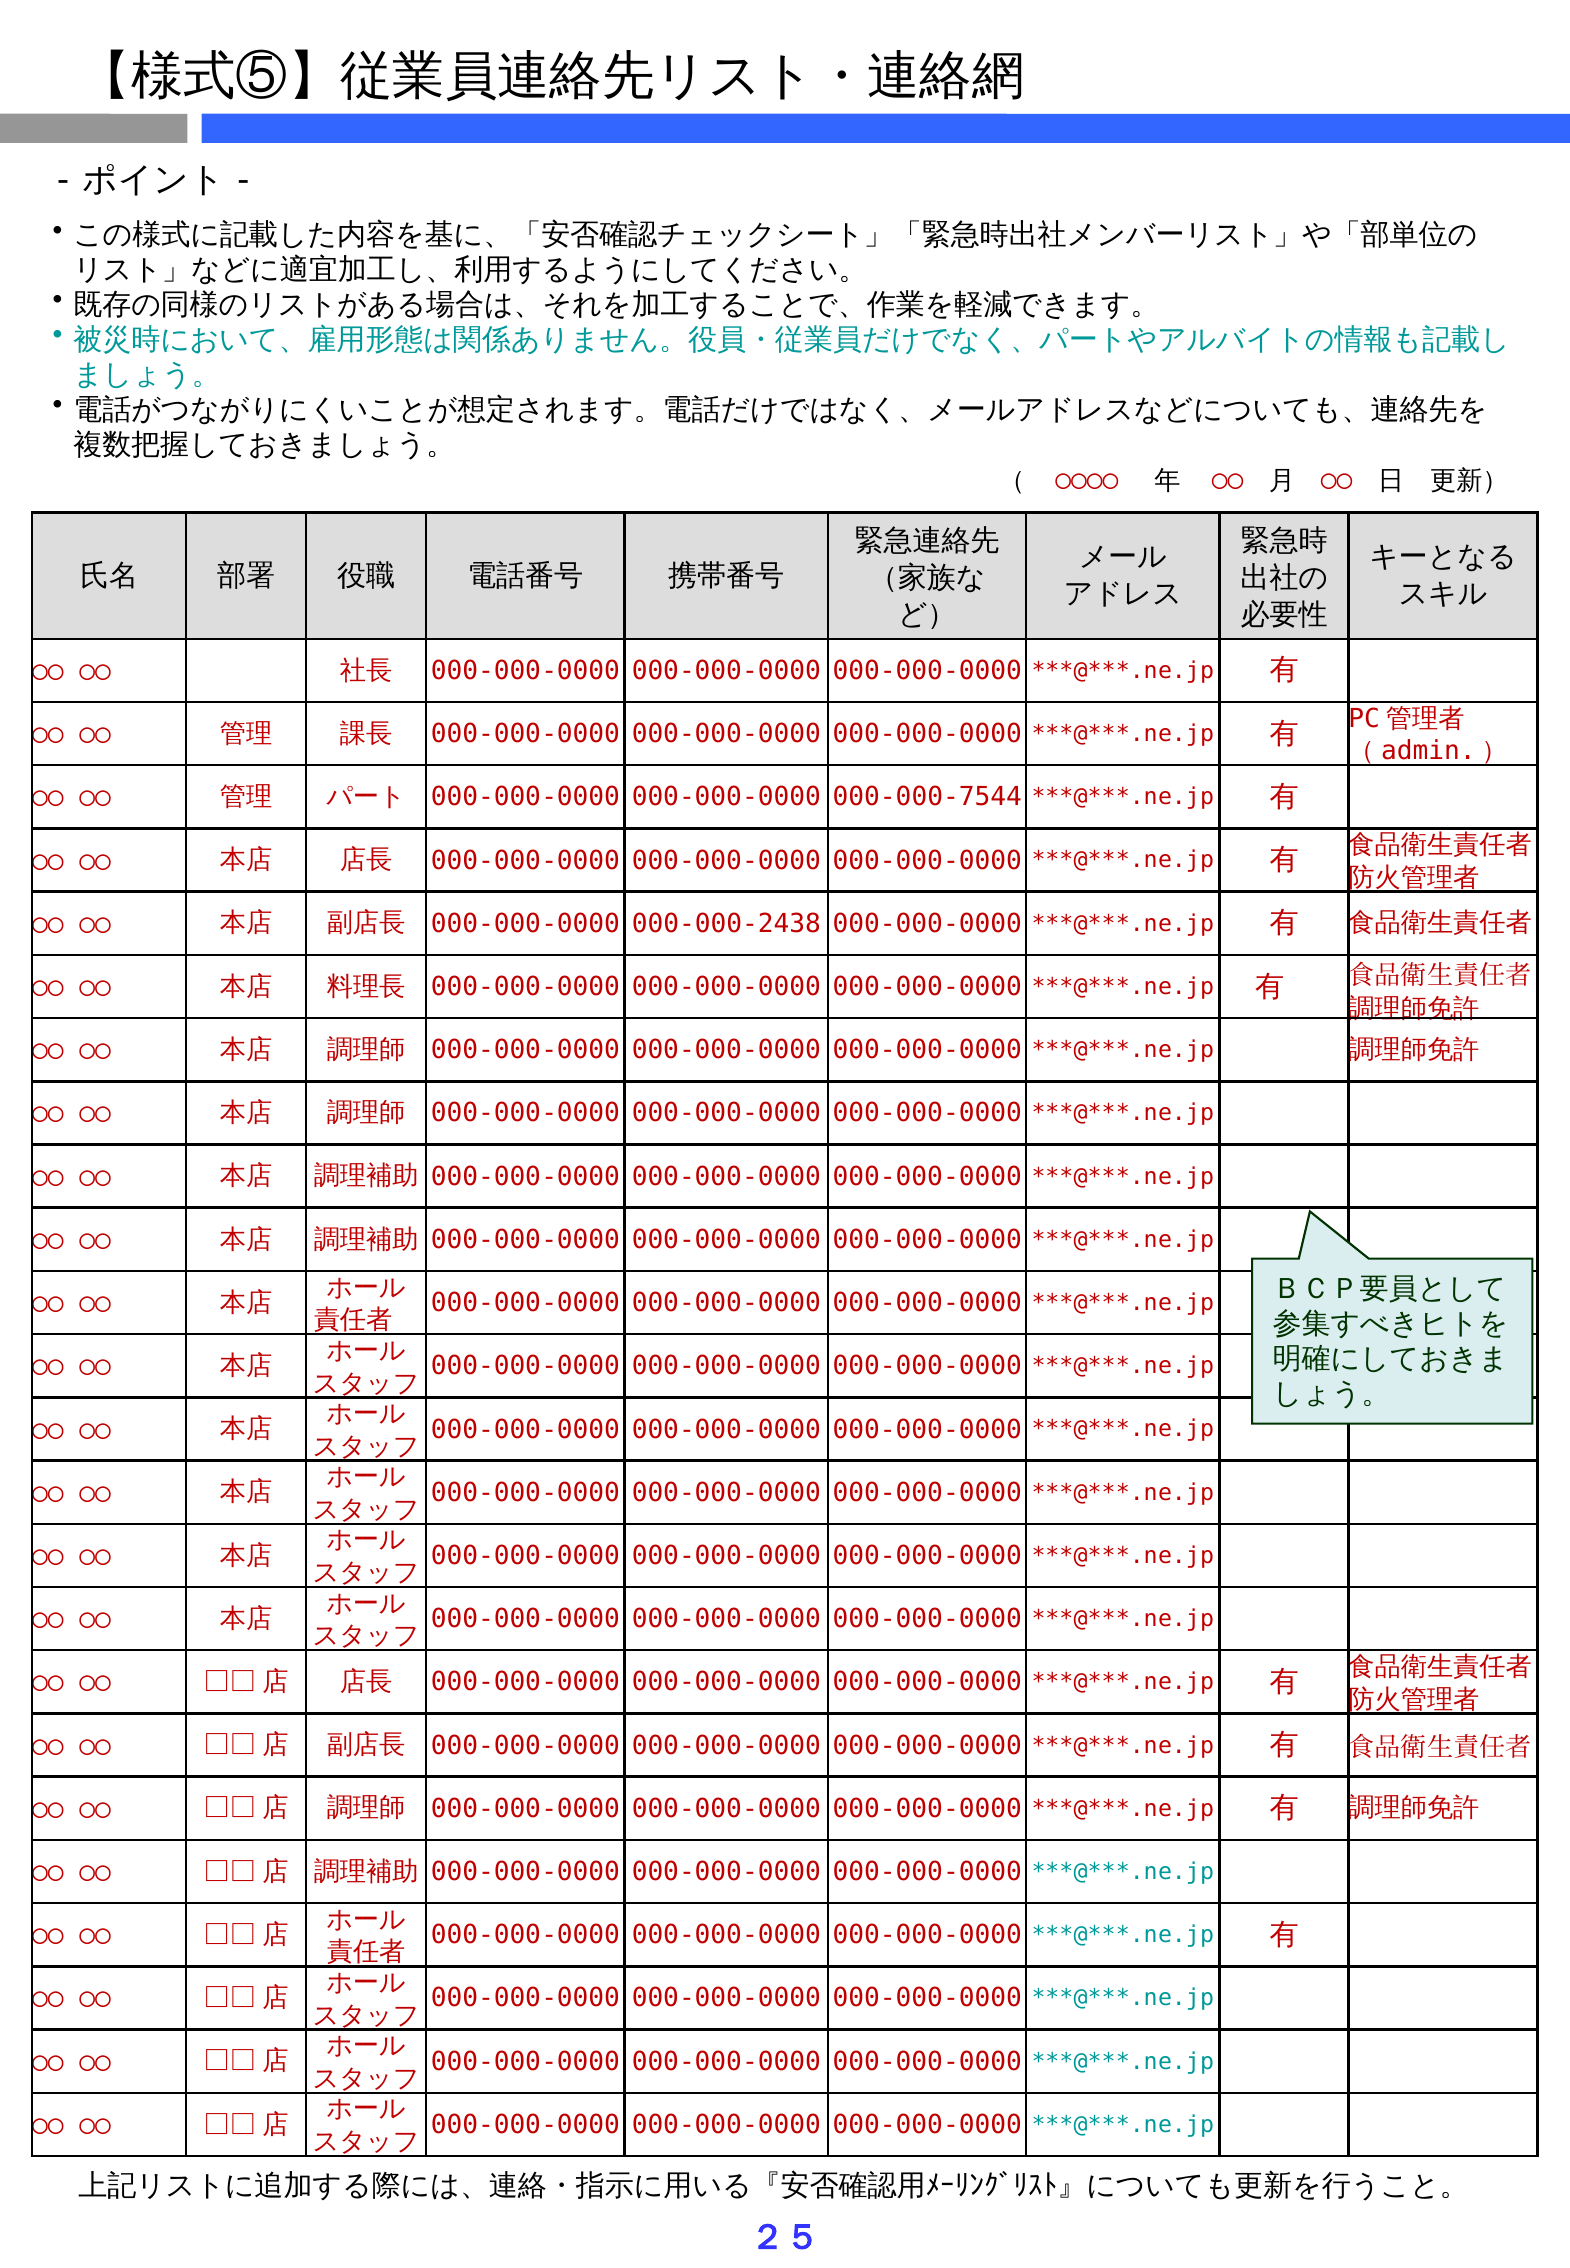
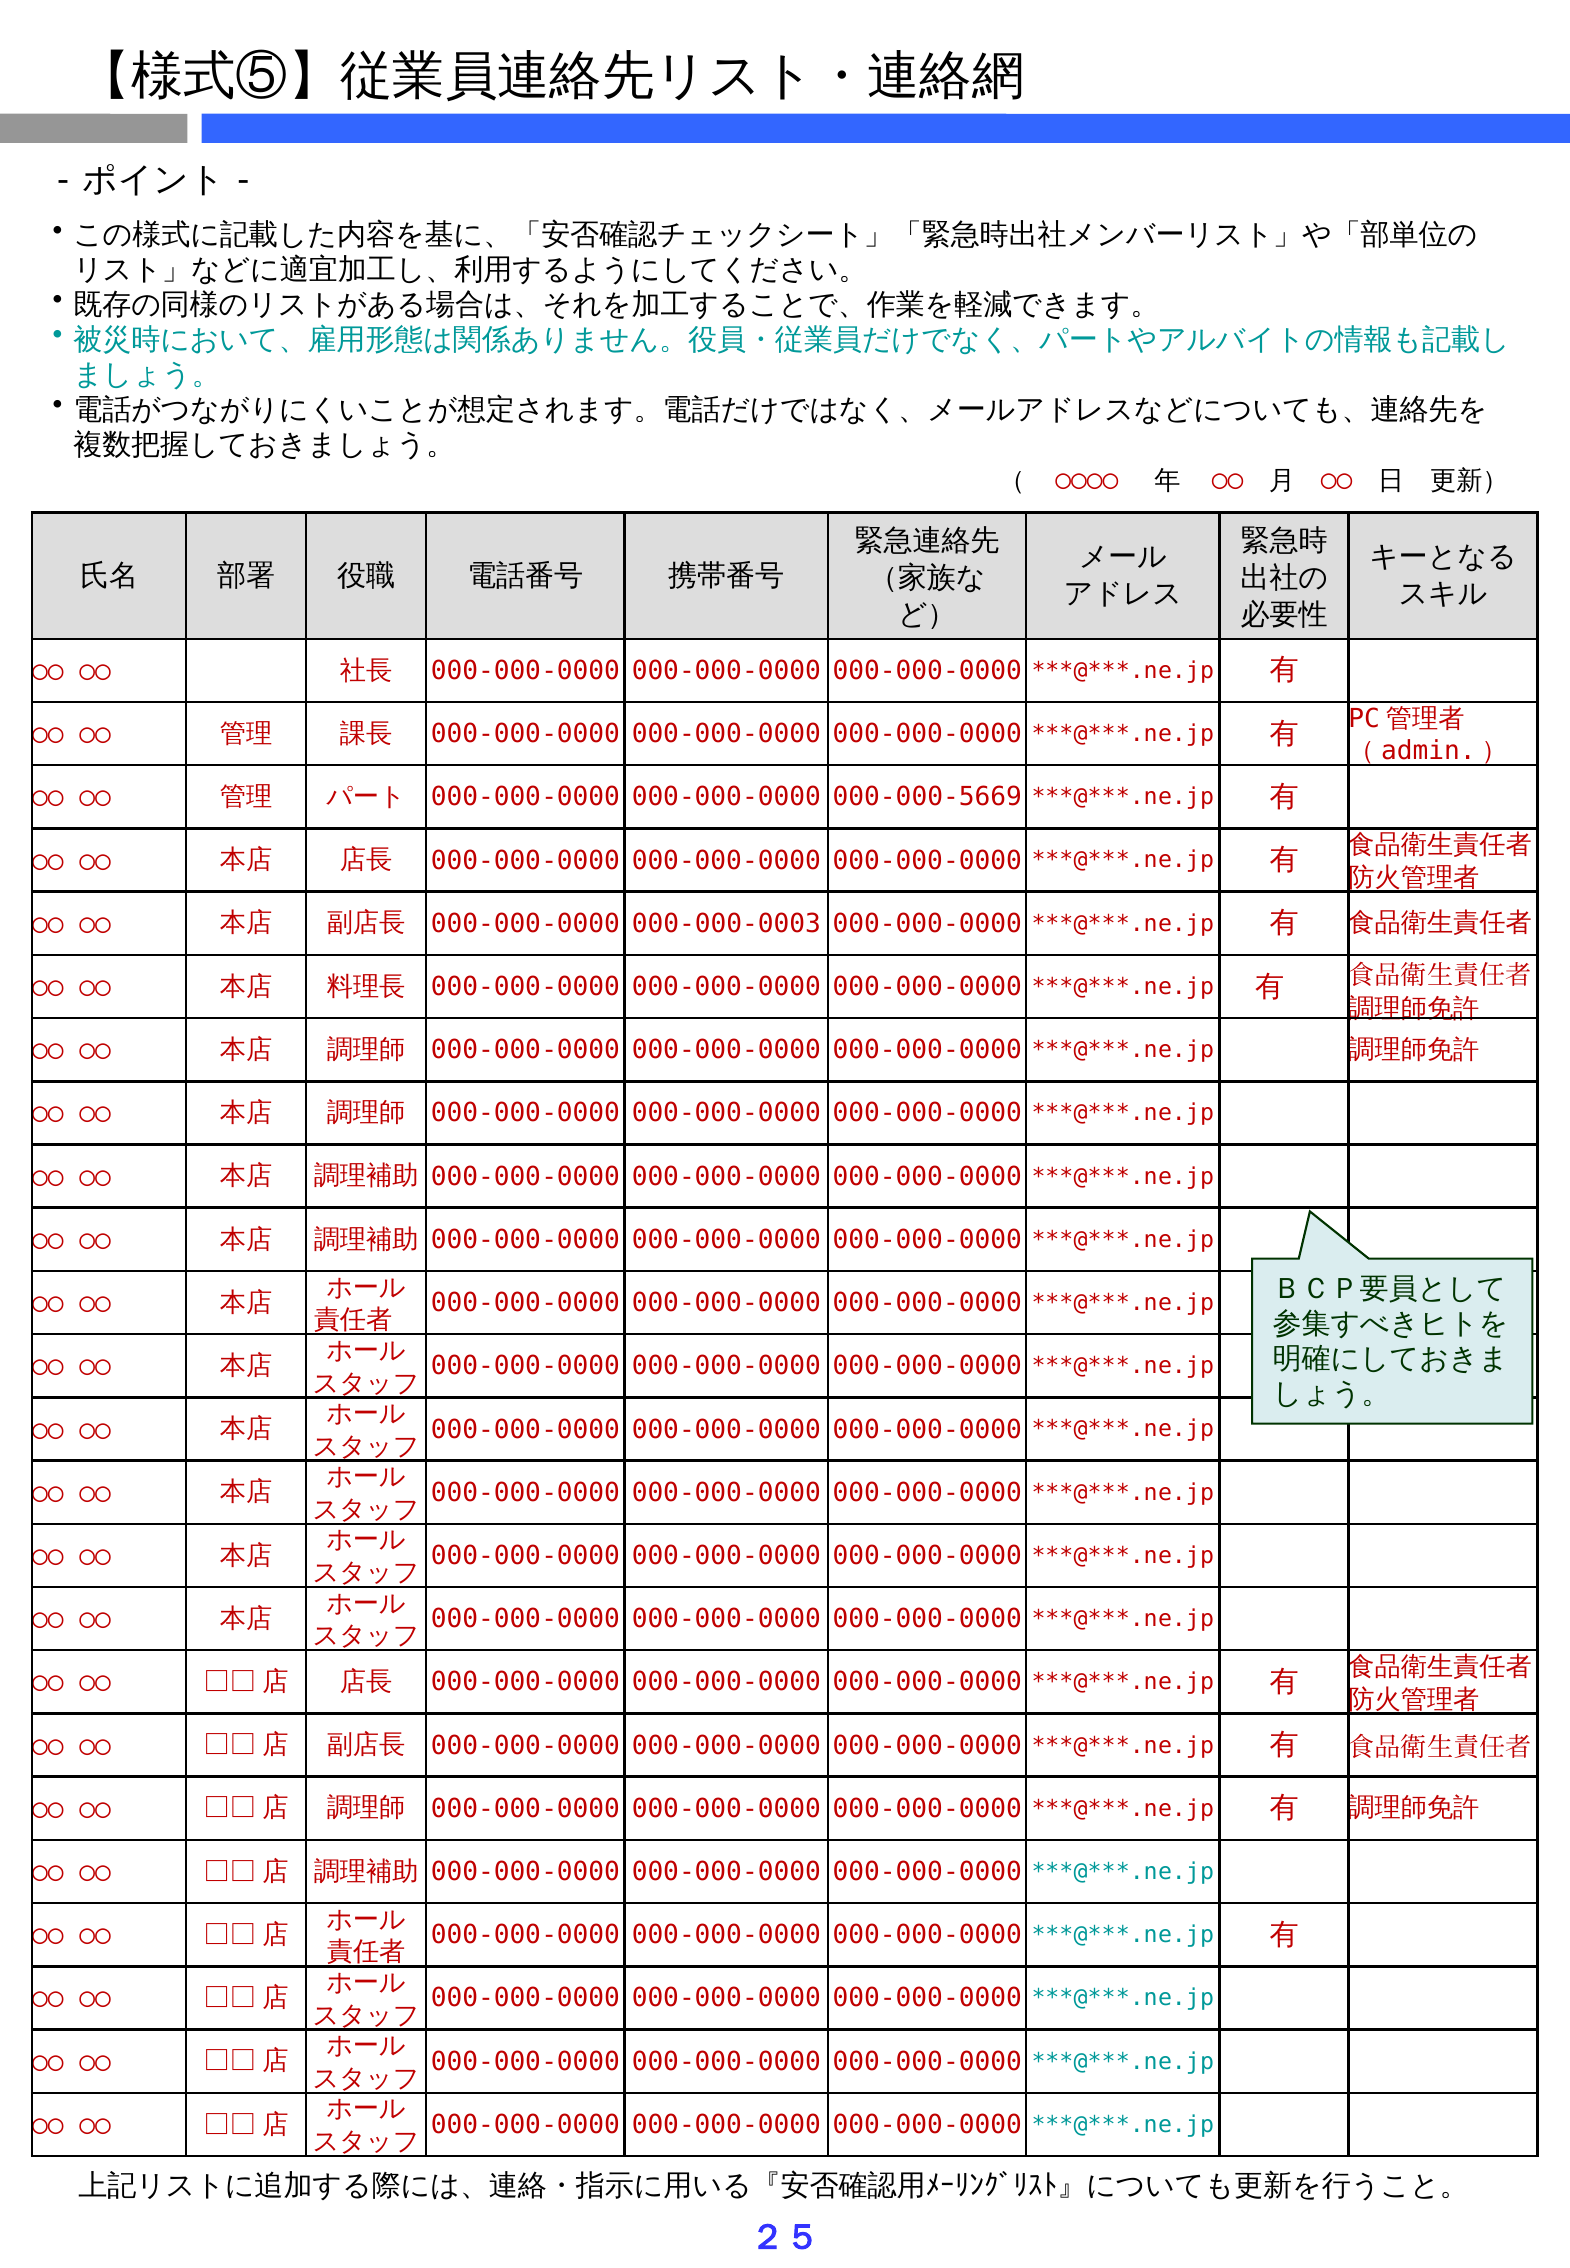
000-000-7544: 000-000-7544 -> 000-000-5669 (927, 797)
000-000-2438: 000-000-2438 -> 000-000-0003 (726, 924)
